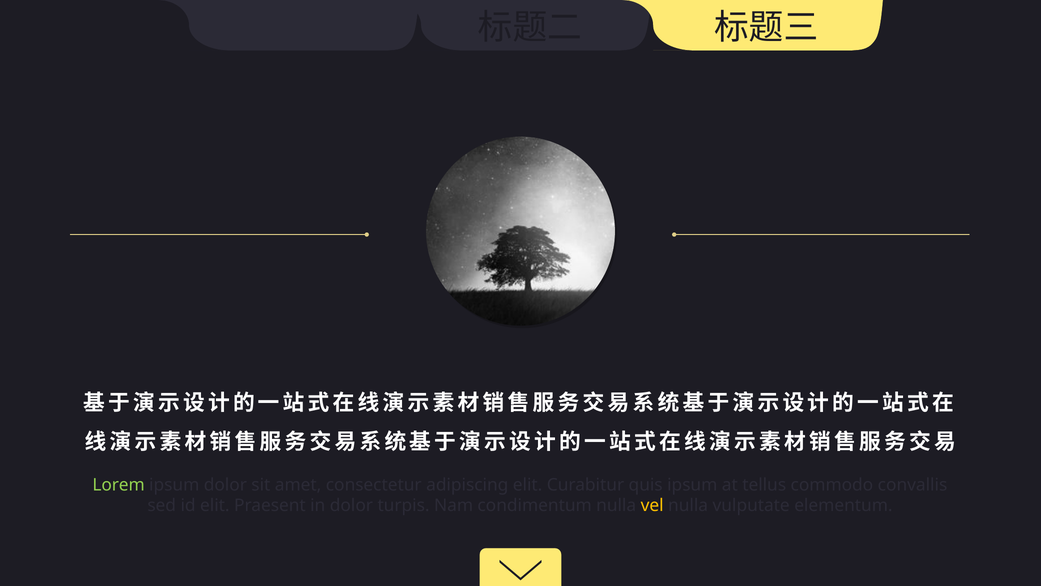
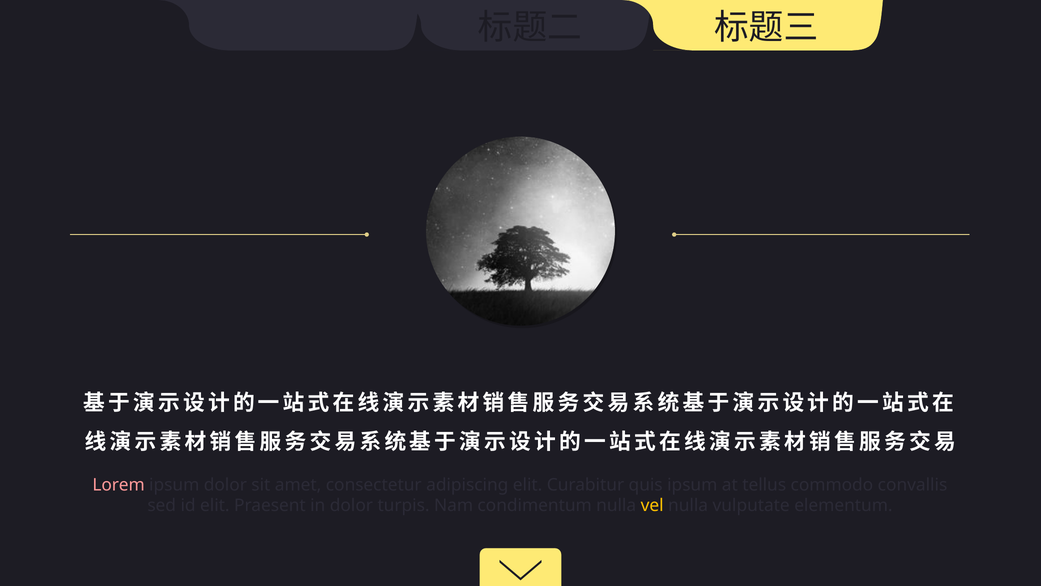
Lorem colour: light green -> pink (119, 485)
